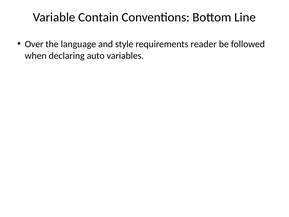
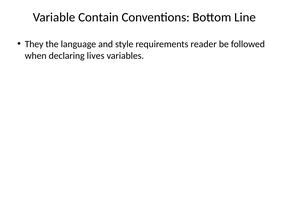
Over: Over -> They (34, 44)
auto: auto -> lives (96, 56)
